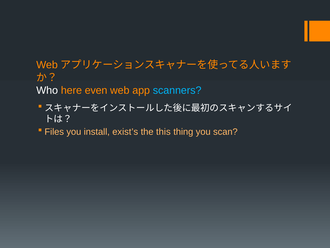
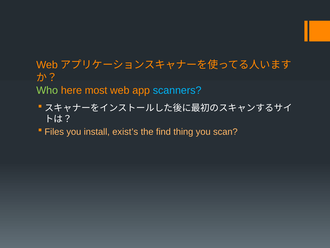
Who colour: white -> light green (47, 90)
even: even -> most (96, 90)
this: this -> find (163, 132)
